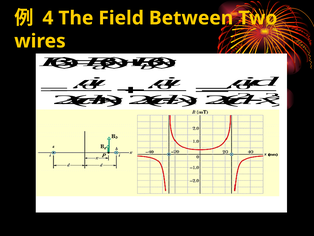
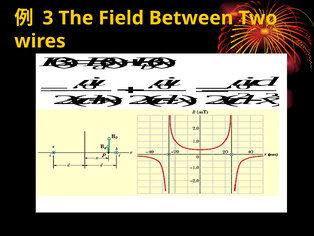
4: 4 -> 3 (48, 18)
